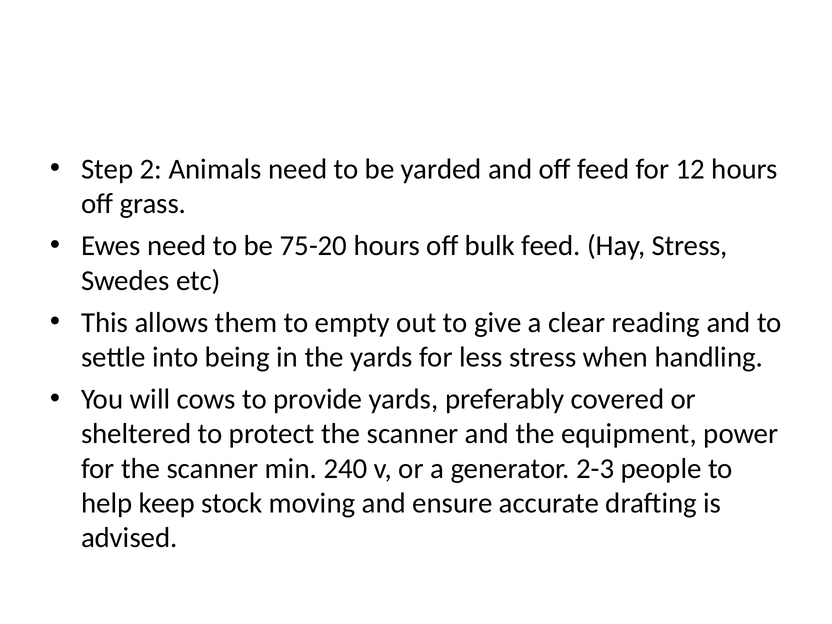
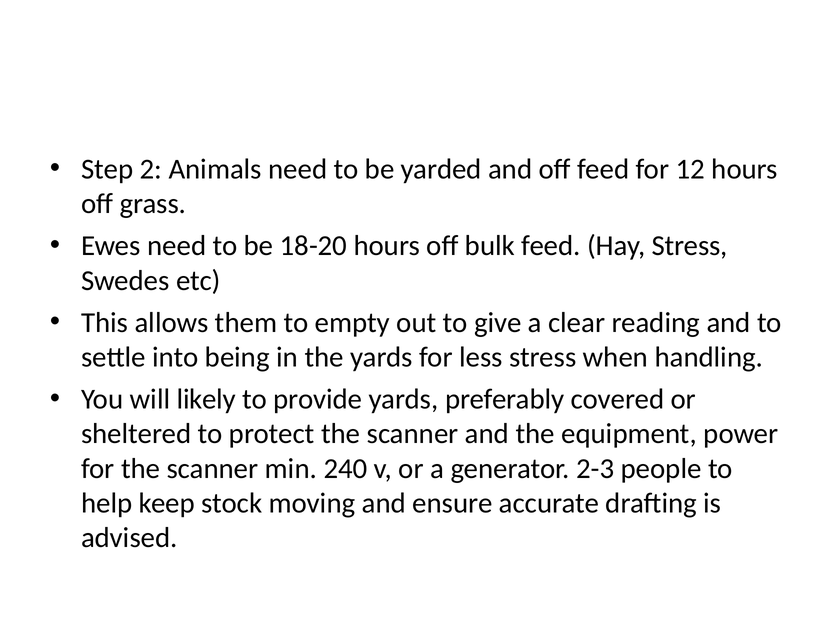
75-20: 75-20 -> 18-20 (313, 246)
cows: cows -> likely (206, 399)
